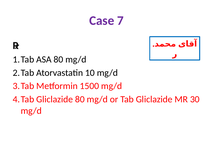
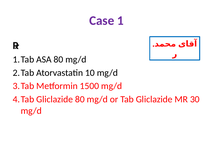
7: 7 -> 1 (120, 21)
